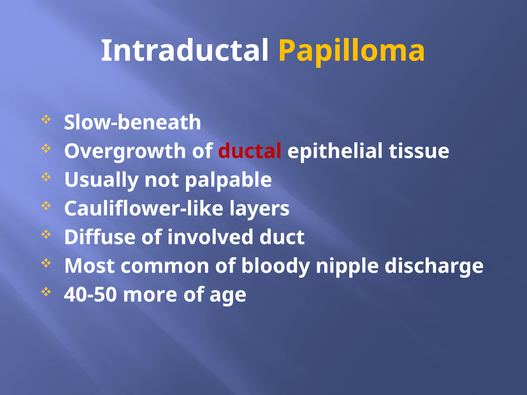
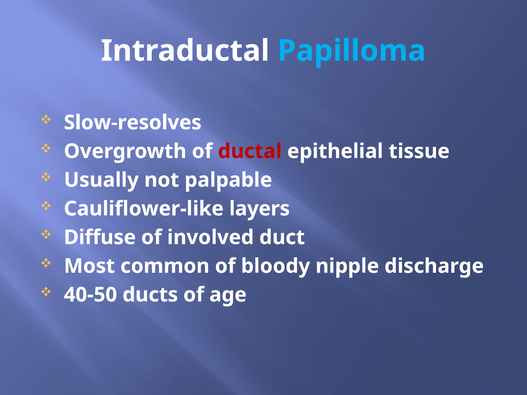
Papilloma colour: yellow -> light blue (352, 51)
Slow-beneath: Slow-beneath -> Slow-resolves (133, 123)
more: more -> ducts (150, 295)
